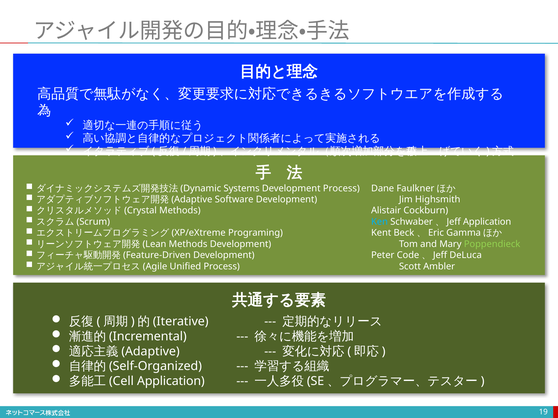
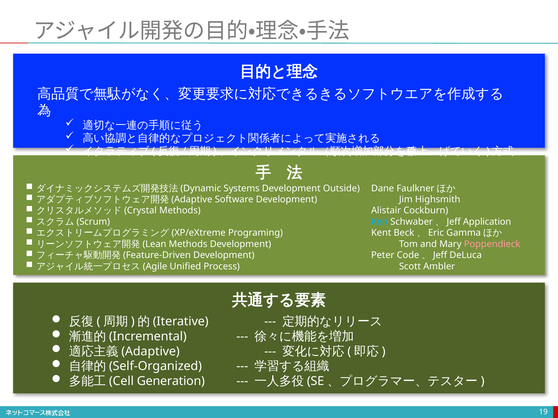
Development Process: Process -> Outside (341, 188)
Poppendieck colour: light green -> pink (492, 244)
Application: Application -> Generation (171, 381)
